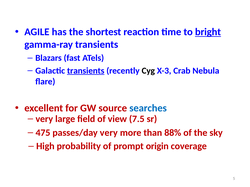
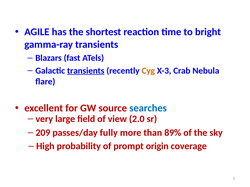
bright underline: present -> none (208, 32)
Cyg colour: black -> orange (148, 71)
7.5: 7.5 -> 2.0 (137, 119)
475: 475 -> 209 (43, 133)
passes/day very: very -> fully (109, 133)
88%: 88% -> 89% (173, 133)
